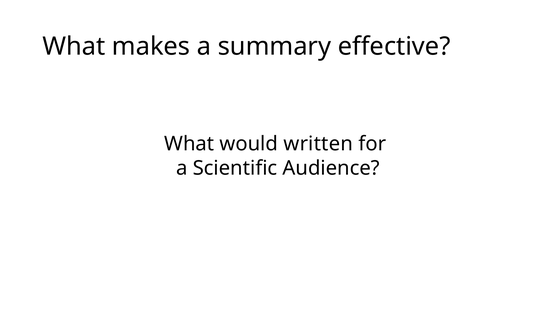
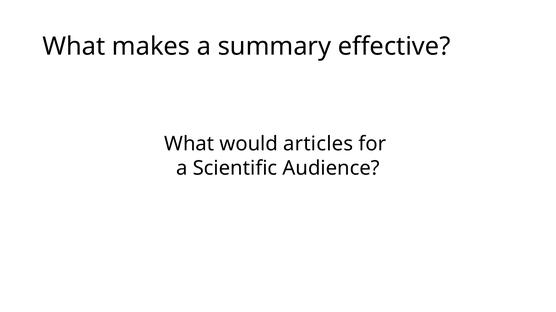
written: written -> articles (318, 144)
